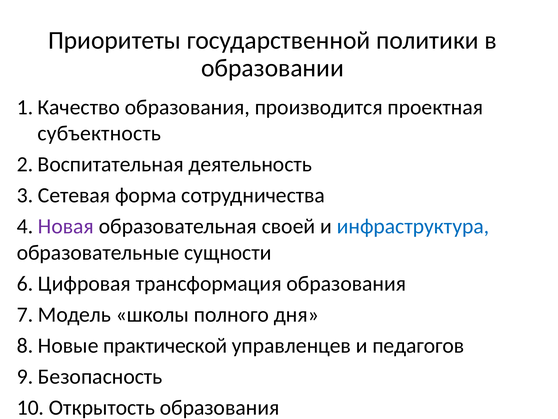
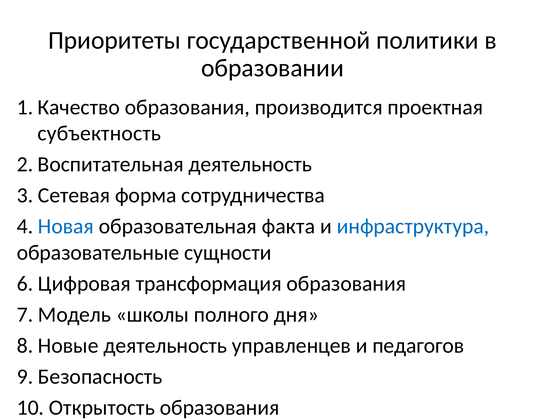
Новая colour: purple -> blue (66, 226)
своей: своей -> факта (288, 226)
Новые практической: практической -> деятельность (165, 345)
